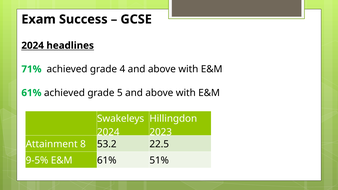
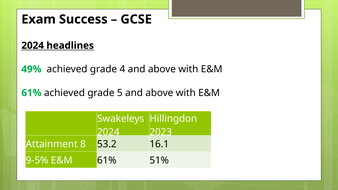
71%: 71% -> 49% (31, 69)
22.5: 22.5 -> 16.1 (159, 144)
